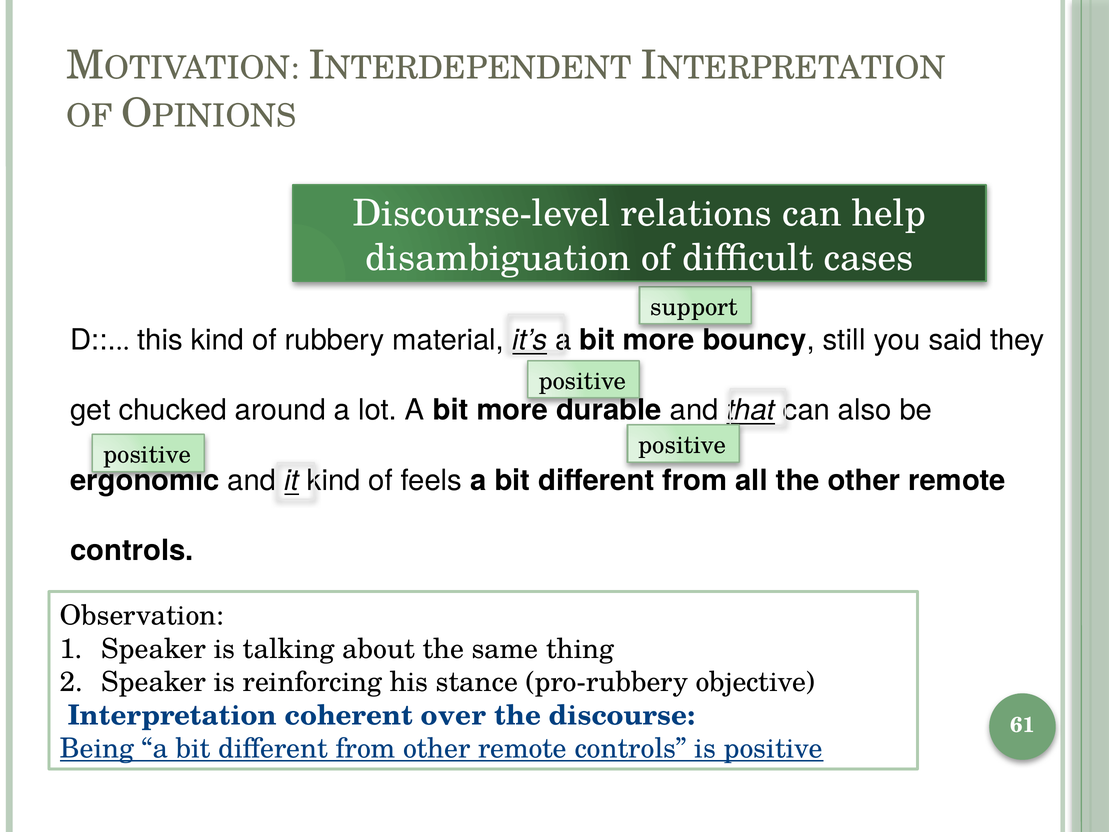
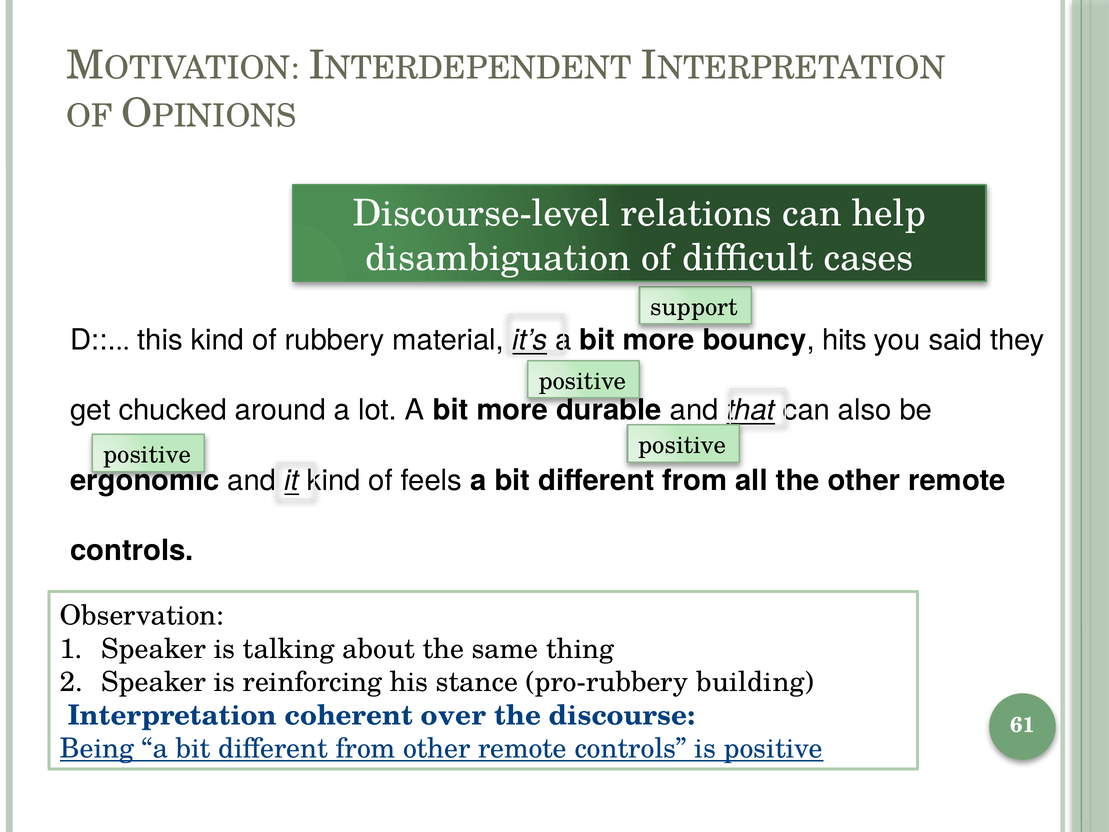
still: still -> hits (844, 340)
objective: objective -> building (755, 682)
